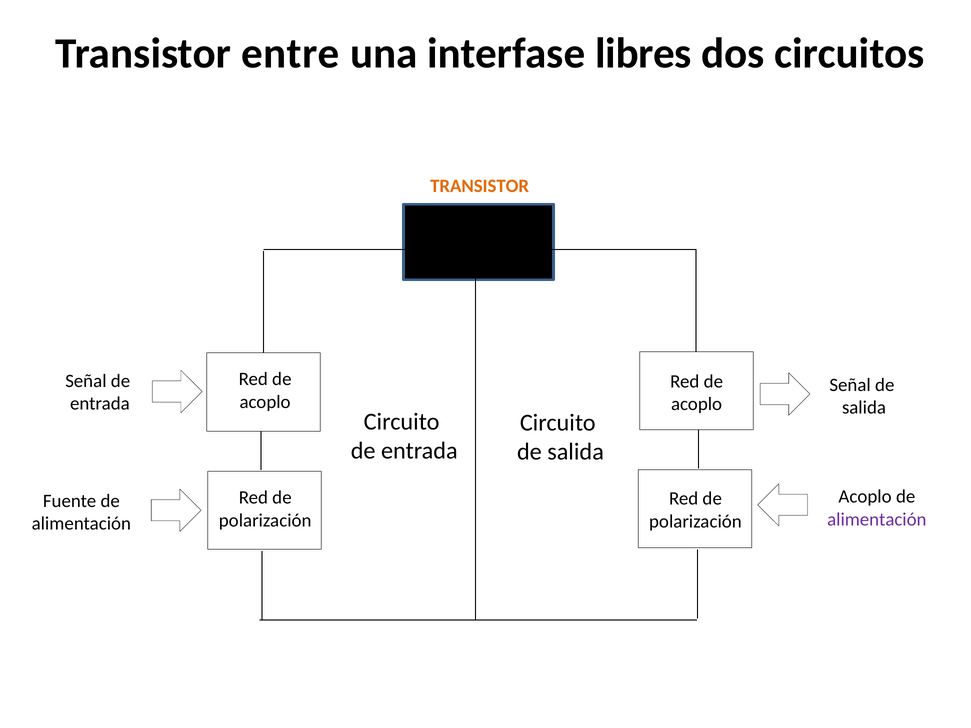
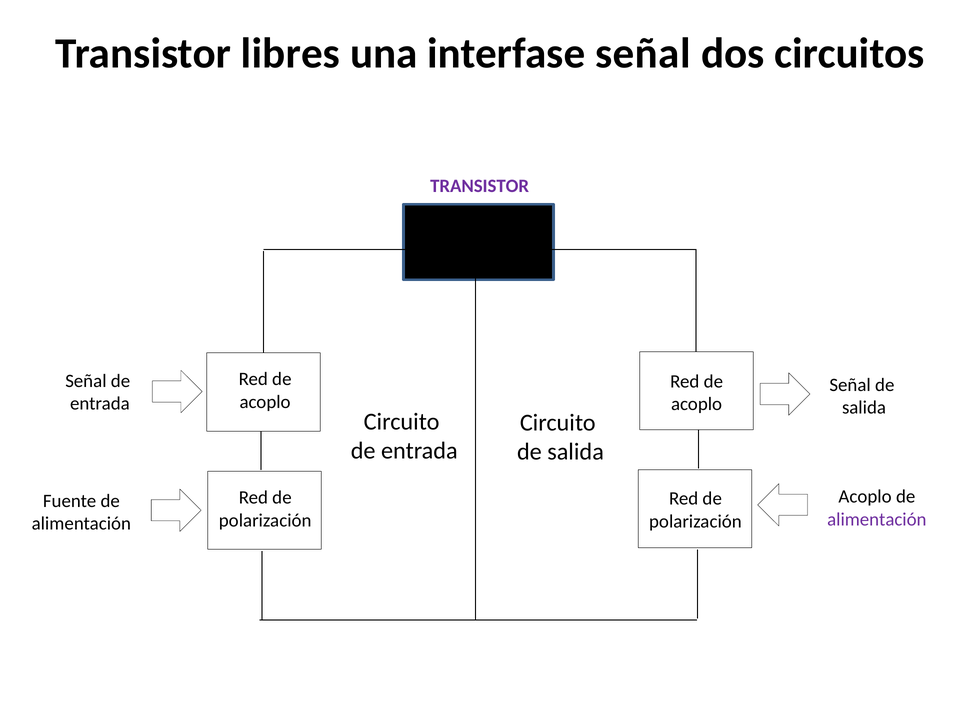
entre: entre -> libres (290, 54)
interfase libres: libres -> señal (643, 54)
TRANSISTOR colour: orange -> purple (480, 186)
